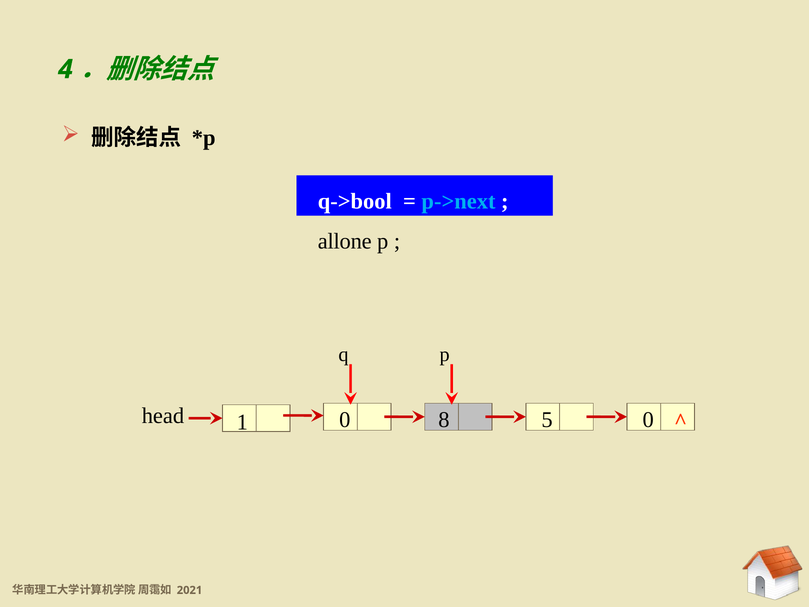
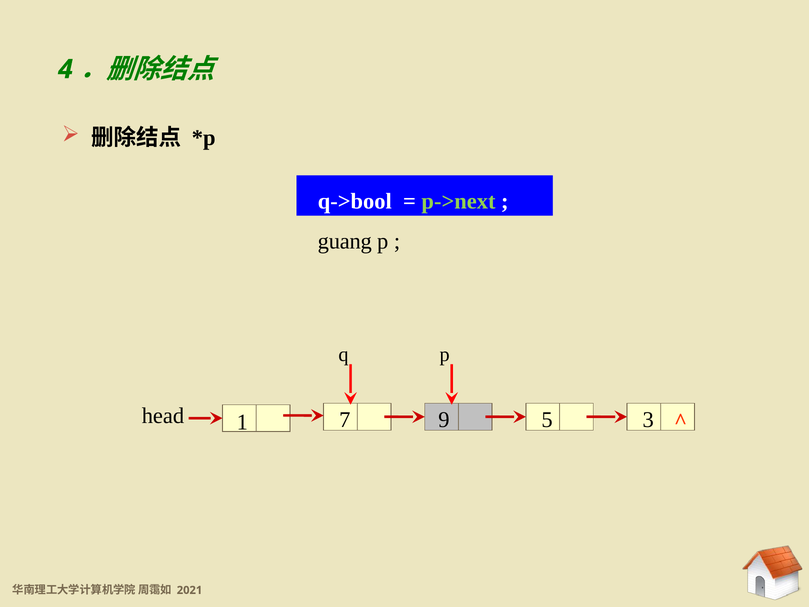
p->next colour: light blue -> light green (459, 201)
allone: allone -> guang (345, 241)
8: 8 -> 9 (444, 420)
5 0: 0 -> 3 (648, 420)
1 0: 0 -> 7 (345, 420)
